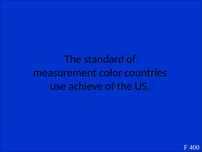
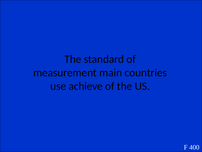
color: color -> main (111, 72)
